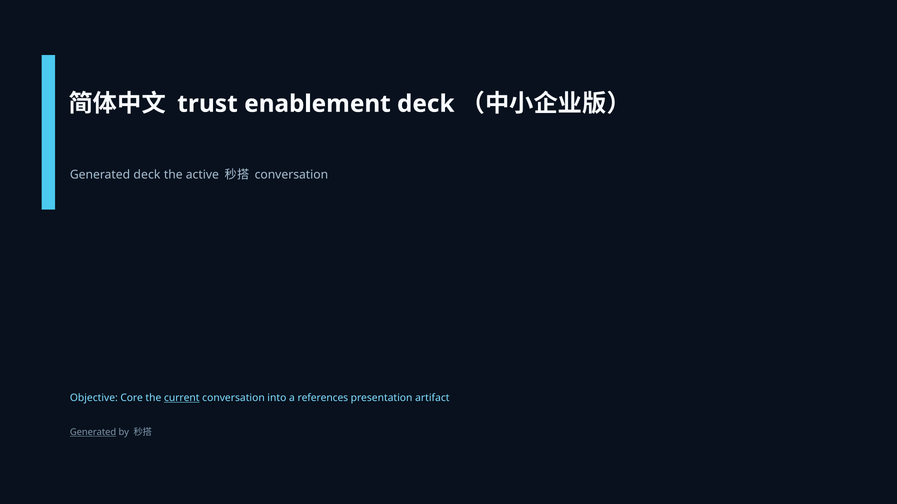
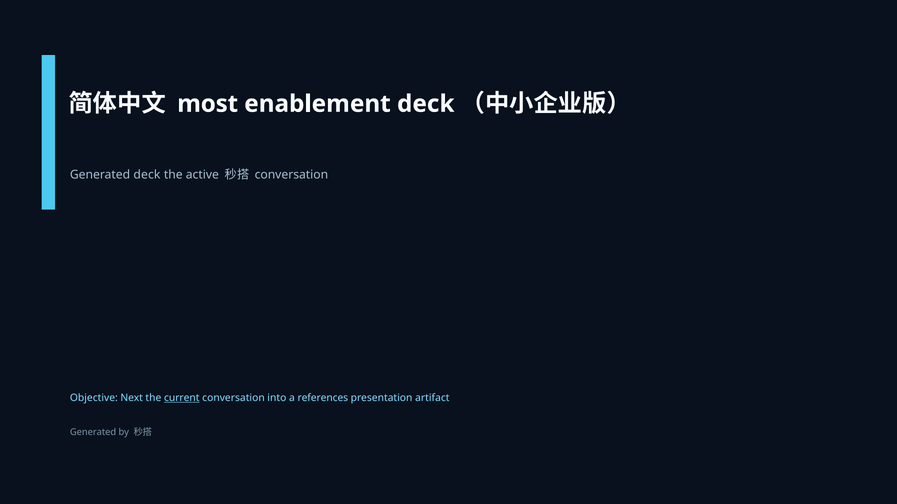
trust: trust -> most (208, 104)
Core: Core -> Next (132, 398)
Generated underline: present -> none (93, 433)
